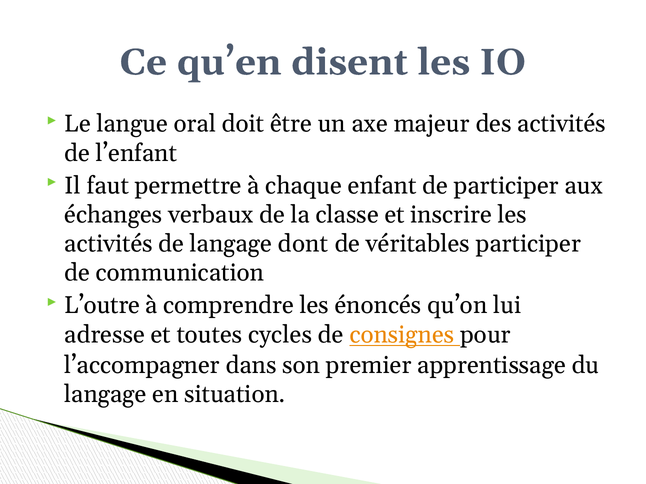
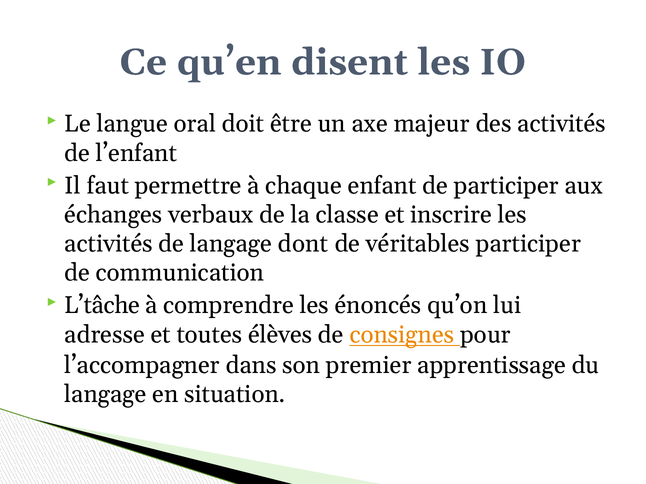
L’outre: L’outre -> L’tâche (102, 306)
cycles: cycles -> élèves (280, 335)
